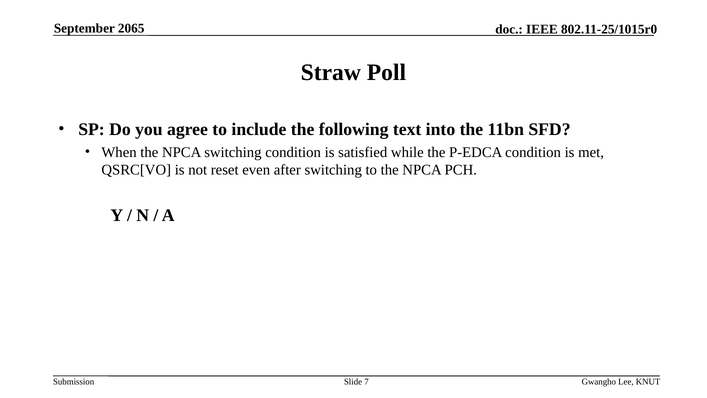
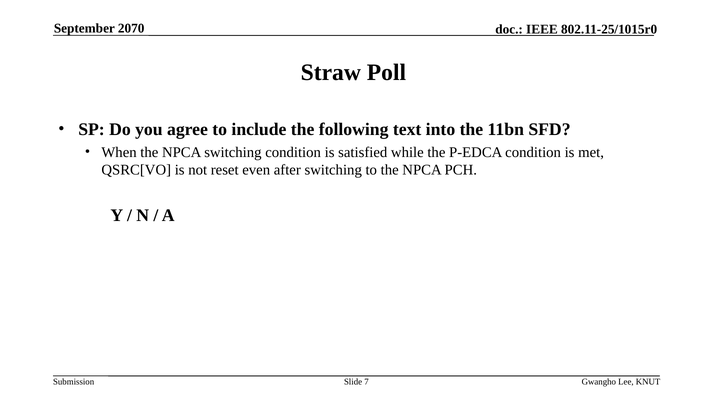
2065: 2065 -> 2070 (131, 28)
